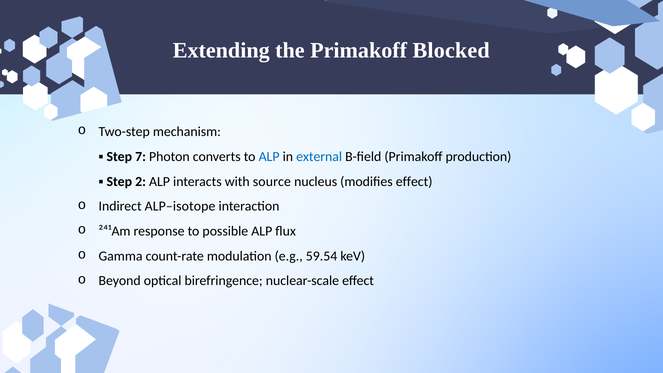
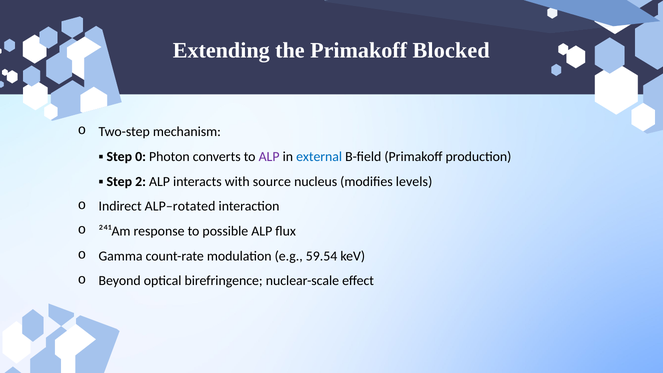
7: 7 -> 0 (141, 157)
ALP colour: blue -> purple (269, 157)
modifies effect: effect -> levels (414, 181)
ALP–isotope: ALP–isotope -> ALP–rotated (180, 206)
